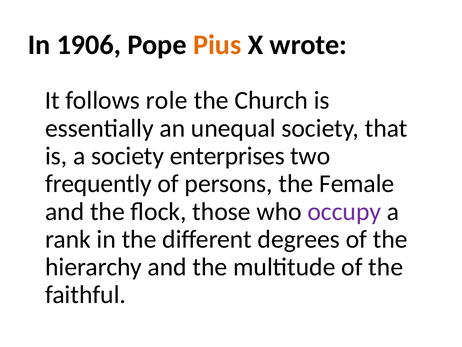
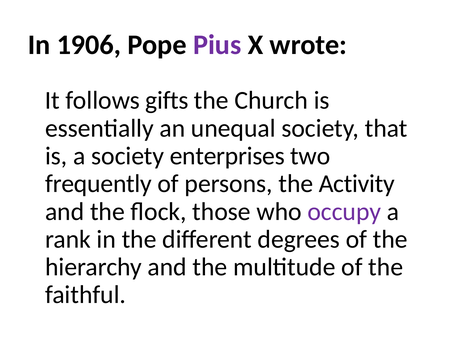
Pius colour: orange -> purple (217, 45)
role: role -> gifts (167, 100)
Female: Female -> Activity (357, 184)
